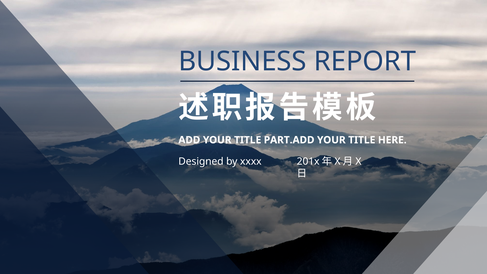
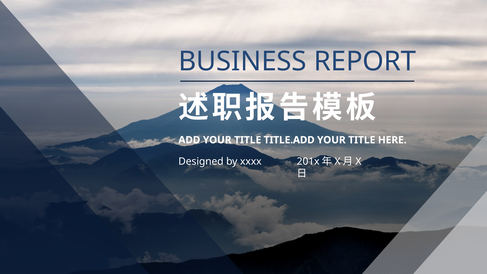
PART.ADD: PART.ADD -> TITLE.ADD (289, 140)
